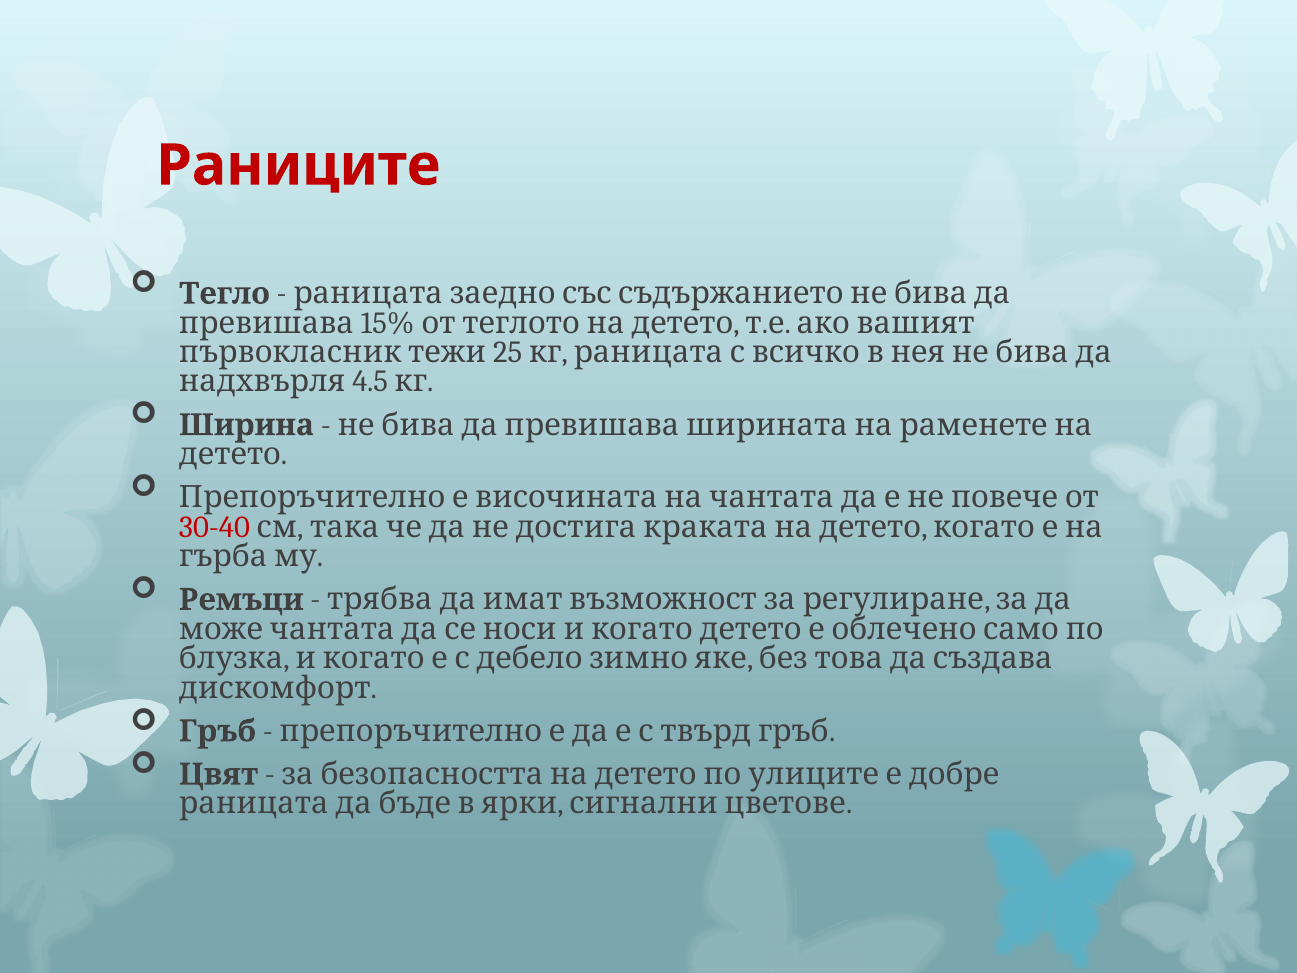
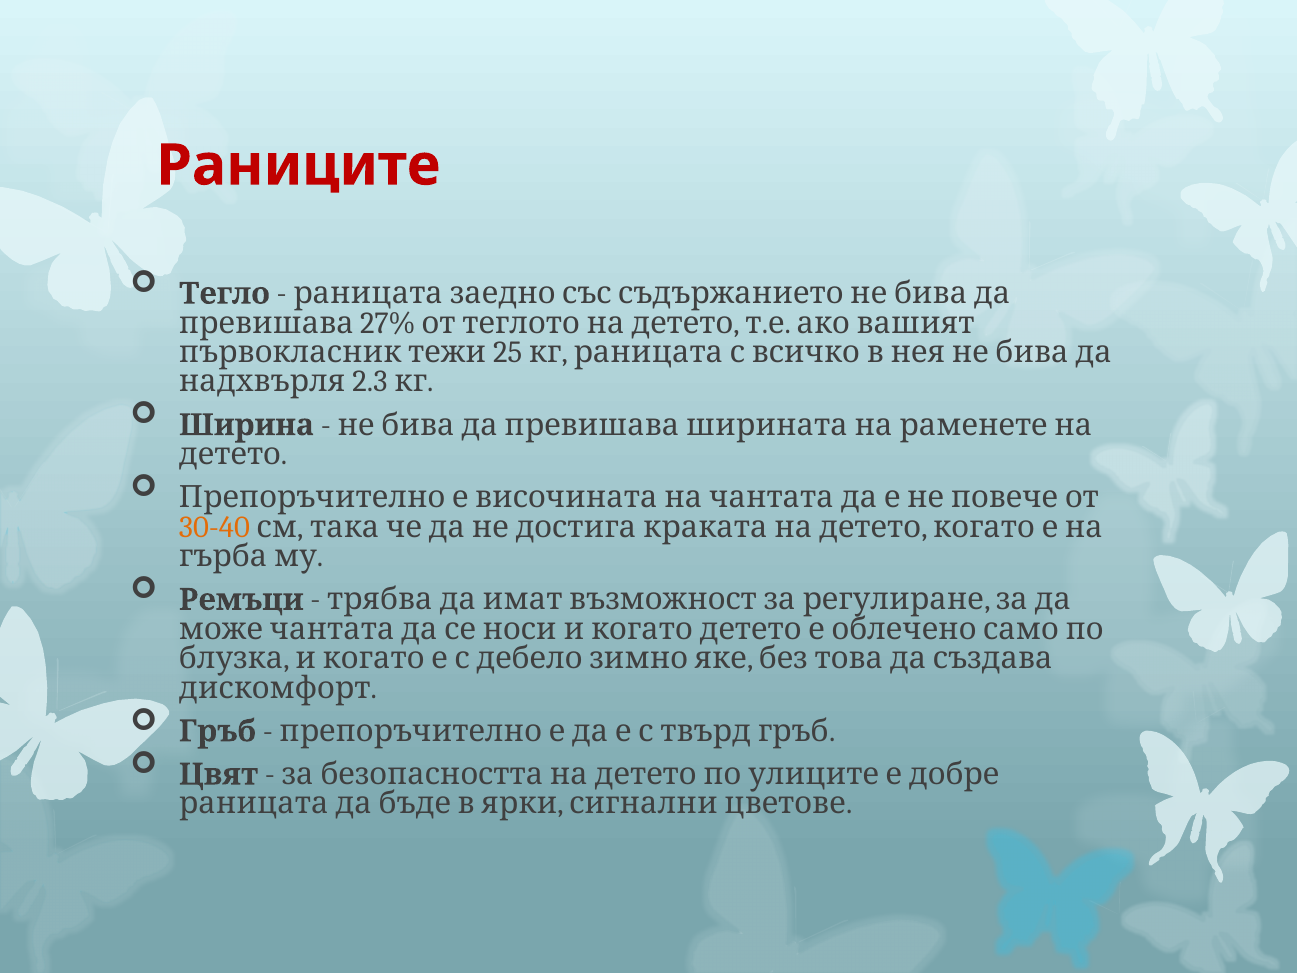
15%: 15% -> 27% (388, 323)
4.5: 4.5 -> 2.3 (370, 382)
30-40 colour: red -> orange (214, 527)
